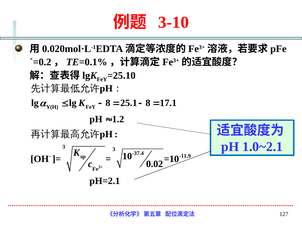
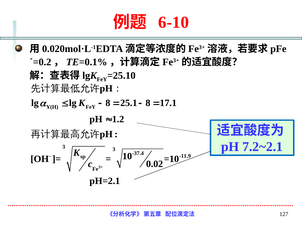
3-10: 3-10 -> 6-10 (174, 22)
1.0~2.1: 1.0~2.1 -> 7.2~2.1 (263, 147)
